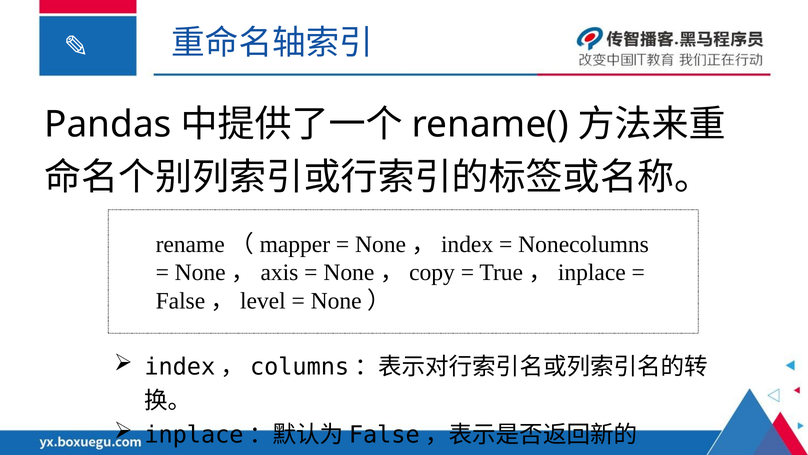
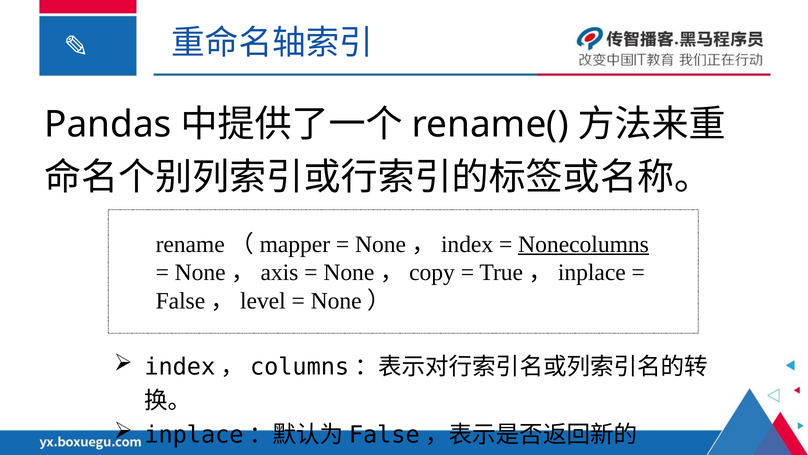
Nonecolumns underline: none -> present (584, 244)
